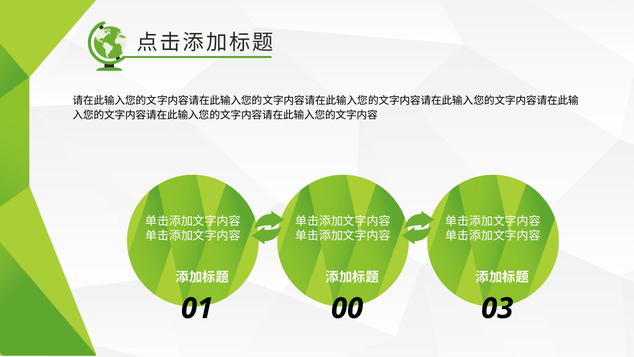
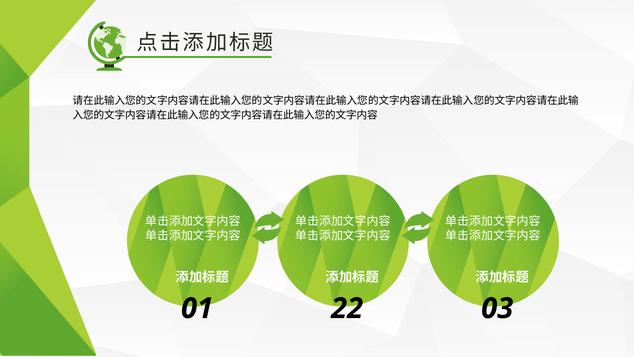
00: 00 -> 22 (347, 308)
